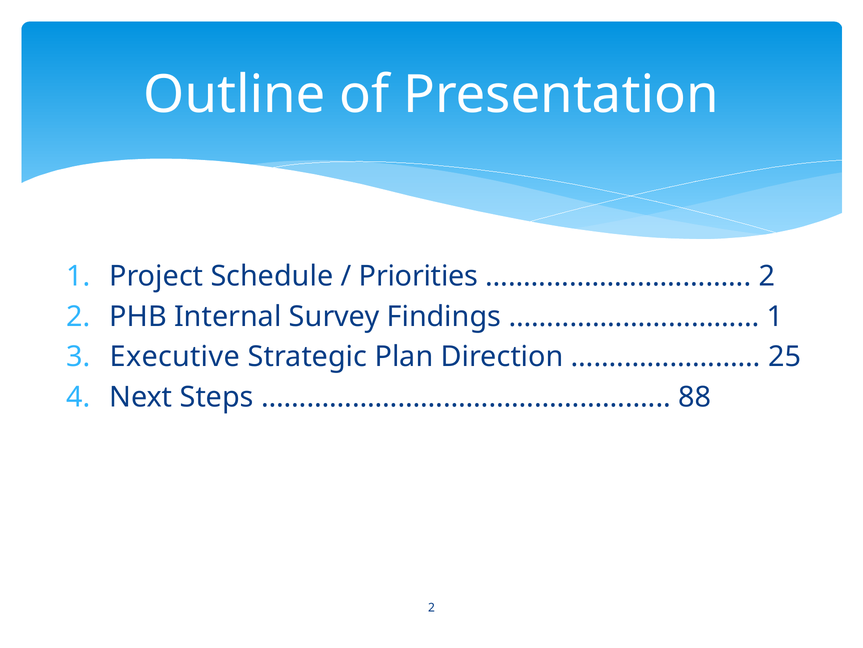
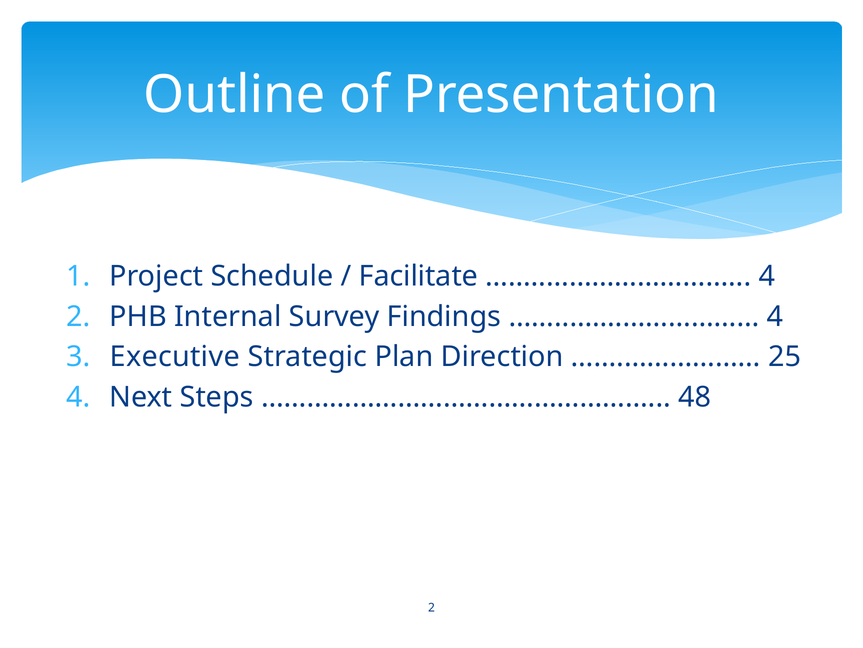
Priorities: Priorities -> Facilitate (418, 276)
2: 2 -> 4 (767, 276)
1: 1 -> 4 (775, 316)
88: 88 -> 48 (695, 397)
